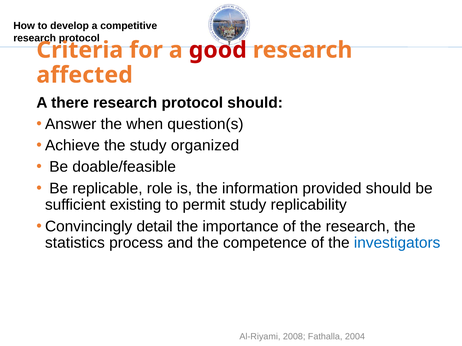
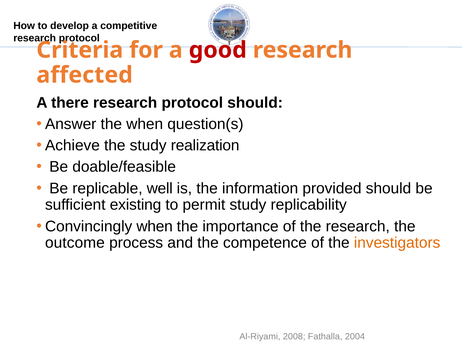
organized: organized -> realization (205, 146)
role: role -> well (160, 189)
Convincingly detail: detail -> when (155, 227)
statistics: statistics -> outcome (75, 243)
investigators colour: blue -> orange (397, 243)
